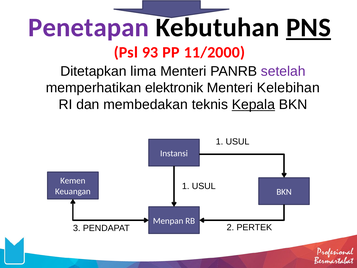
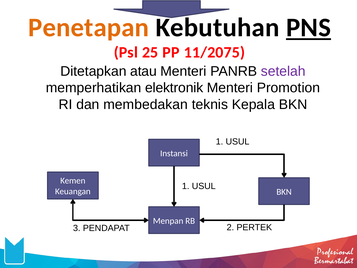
Penetapan colour: purple -> orange (89, 28)
93: 93 -> 25 (150, 52)
11/2000: 11/2000 -> 11/2075 (214, 52)
lima: lima -> atau (143, 71)
Kelebihan: Kelebihan -> Promotion (288, 88)
Kepala underline: present -> none (253, 104)
